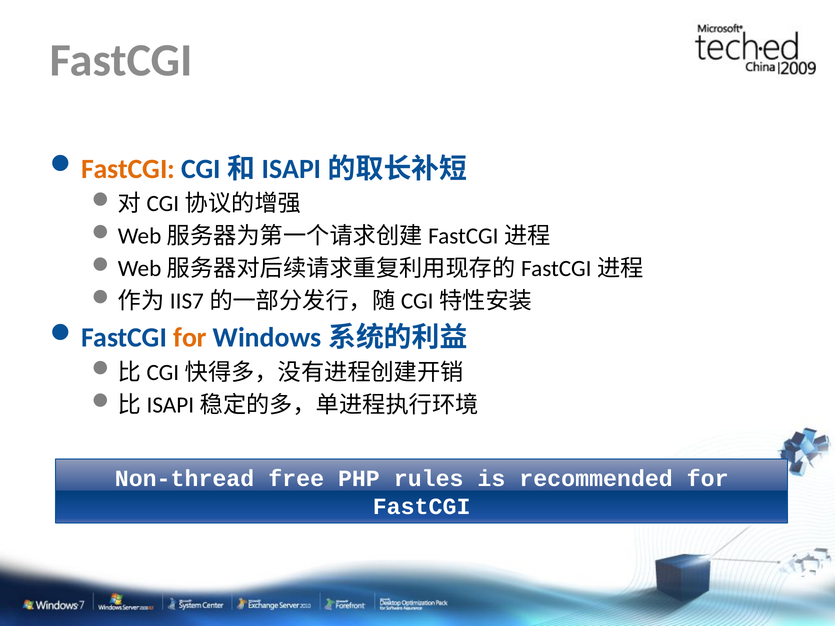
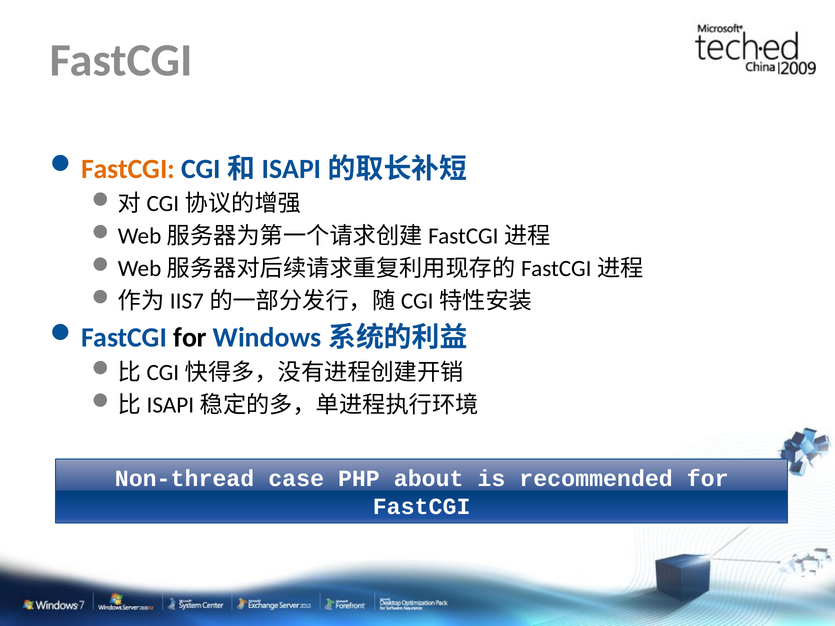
for colour: orange -> black (190, 338)
free: free -> case (296, 479)
rules: rules -> about (429, 479)
